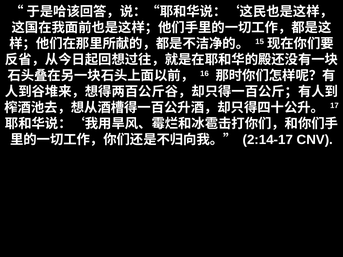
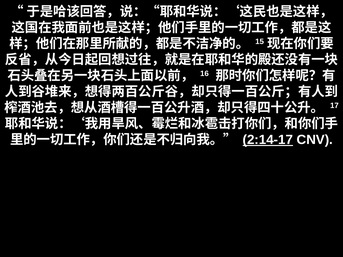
2:14-17 underline: none -> present (268, 140)
